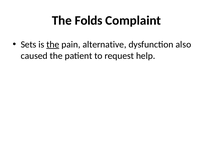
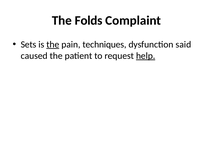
alternative: alternative -> techniques (104, 45)
also: also -> said (183, 45)
help underline: none -> present (146, 56)
